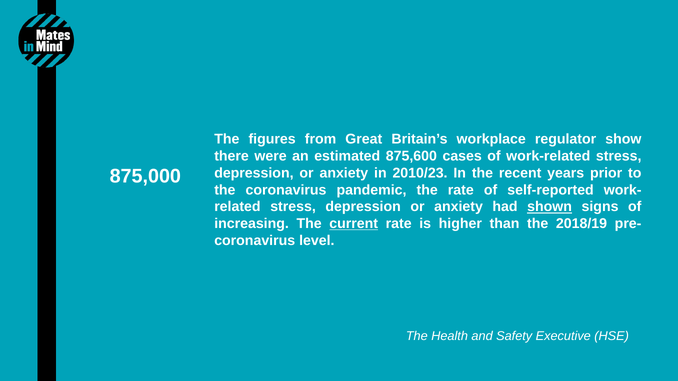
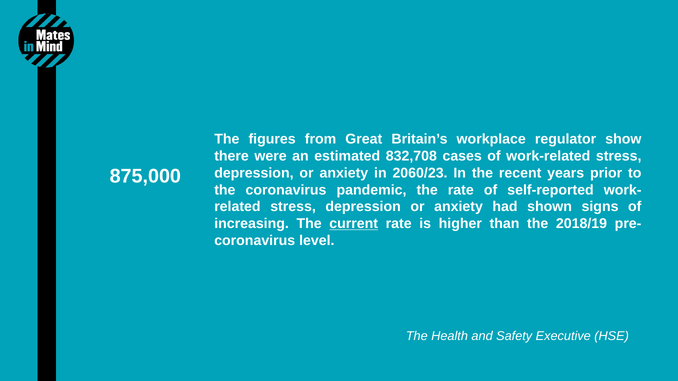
875,600: 875,600 -> 832,708 (411, 156)
2010/23: 2010/23 -> 2060/23 (420, 173)
shown underline: present -> none (550, 207)
